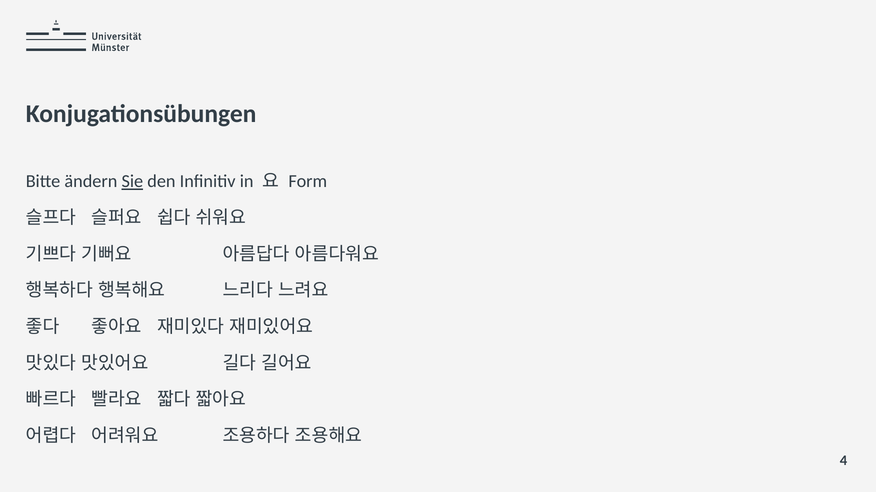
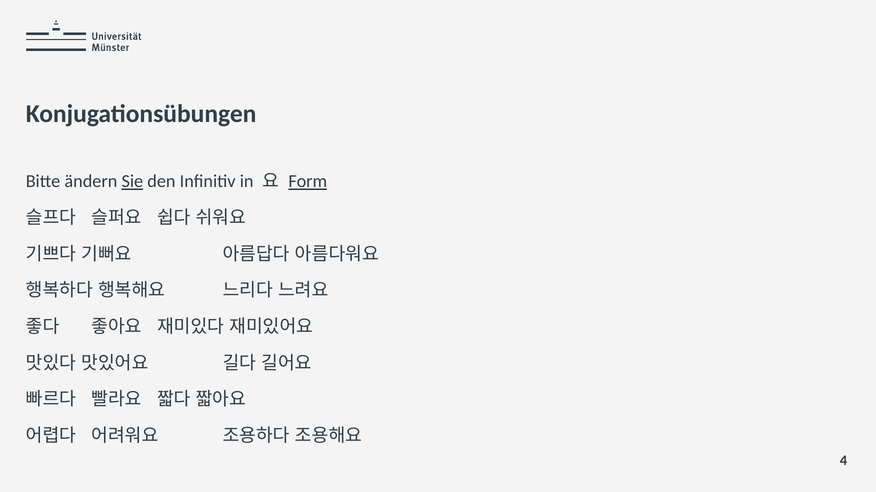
Form underline: none -> present (308, 182)
